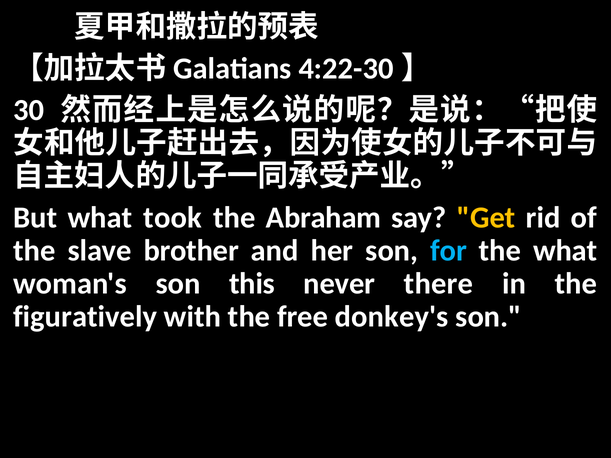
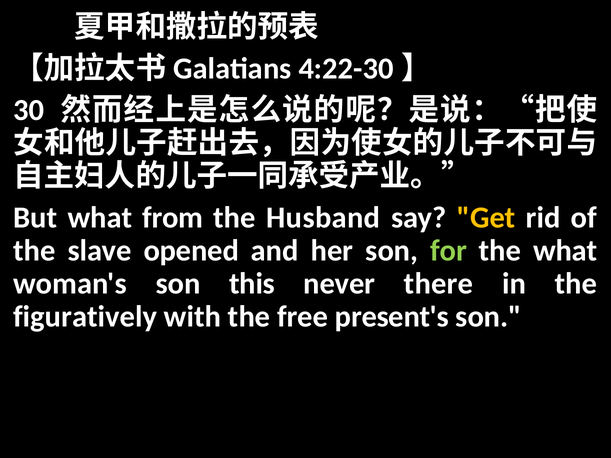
took: took -> from (173, 218)
Abraham: Abraham -> Husband (323, 218)
brother: brother -> opened (191, 251)
for colour: light blue -> light green (449, 251)
donkey's: donkey's -> present's (392, 317)
